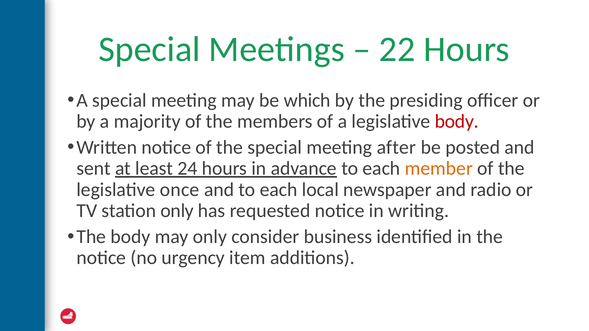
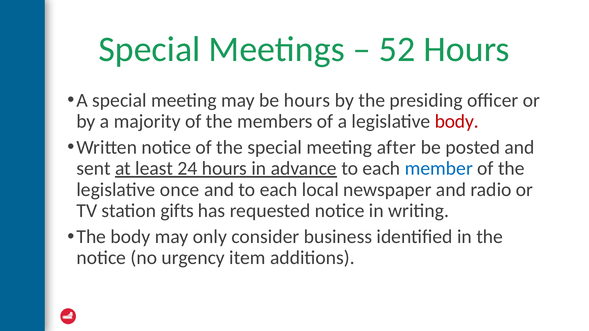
22: 22 -> 52 (397, 49)
be which: which -> hours (307, 100)
member colour: orange -> blue (439, 169)
station only: only -> gifts (177, 211)
